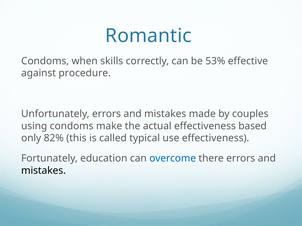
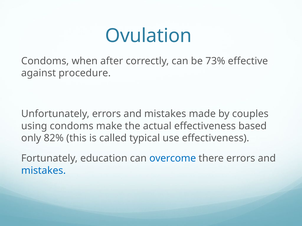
Romantic: Romantic -> Ovulation (149, 36)
skills: skills -> after (112, 61)
53%: 53% -> 73% (215, 61)
mistakes colour: black -> blue (43, 171)
